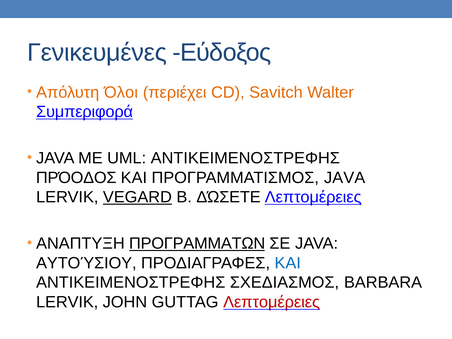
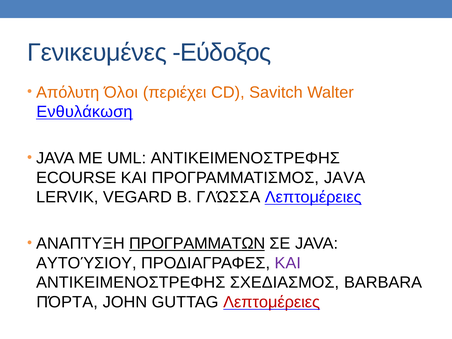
Συμπεριφορά: Συμπεριφορά -> Ενθυλάκωση (84, 112)
ΠΡΌΟΔΟΣ: ΠΡΌΟΔΟΣ -> ECOURSE (76, 178)
VEGARD underline: present -> none (137, 197)
ΔΏΣΕΤΕ: ΔΏΣΕΤΕ -> ΓΛΏΣΣΑ (228, 197)
ΚΑΙ colour: blue -> purple (288, 263)
LERVIK: LERVIK -> ΠΌΡΤΑ (67, 302)
